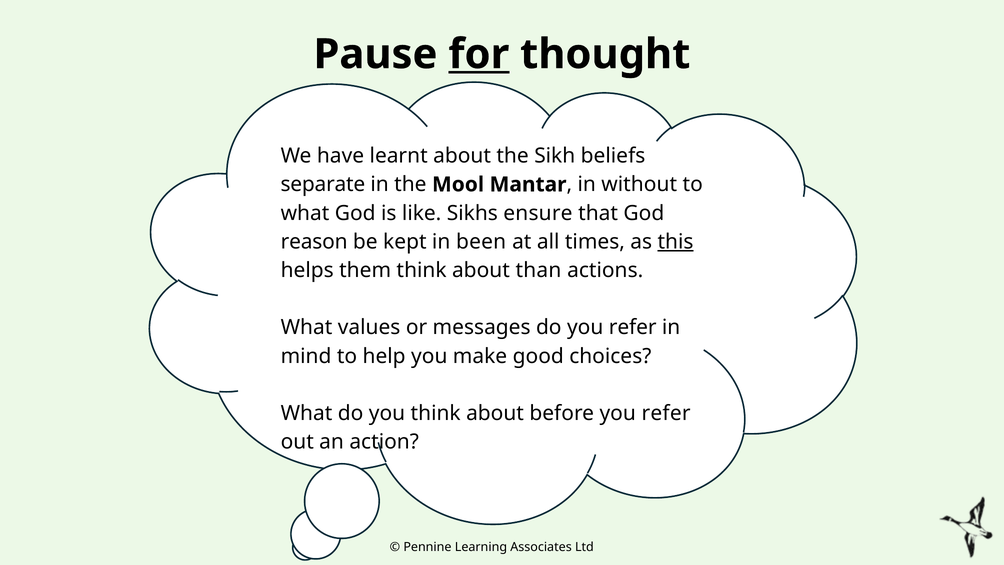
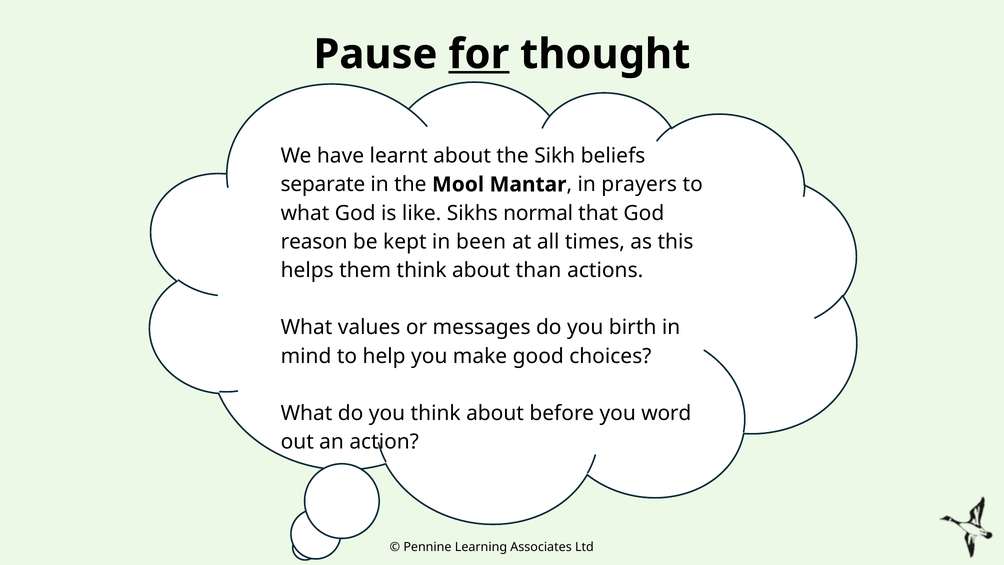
without: without -> prayers (639, 184)
ensure: ensure -> normal (538, 213)
this underline: present -> none (676, 242)
do you refer: refer -> birth (633, 327)
before you refer: refer -> word (666, 413)
